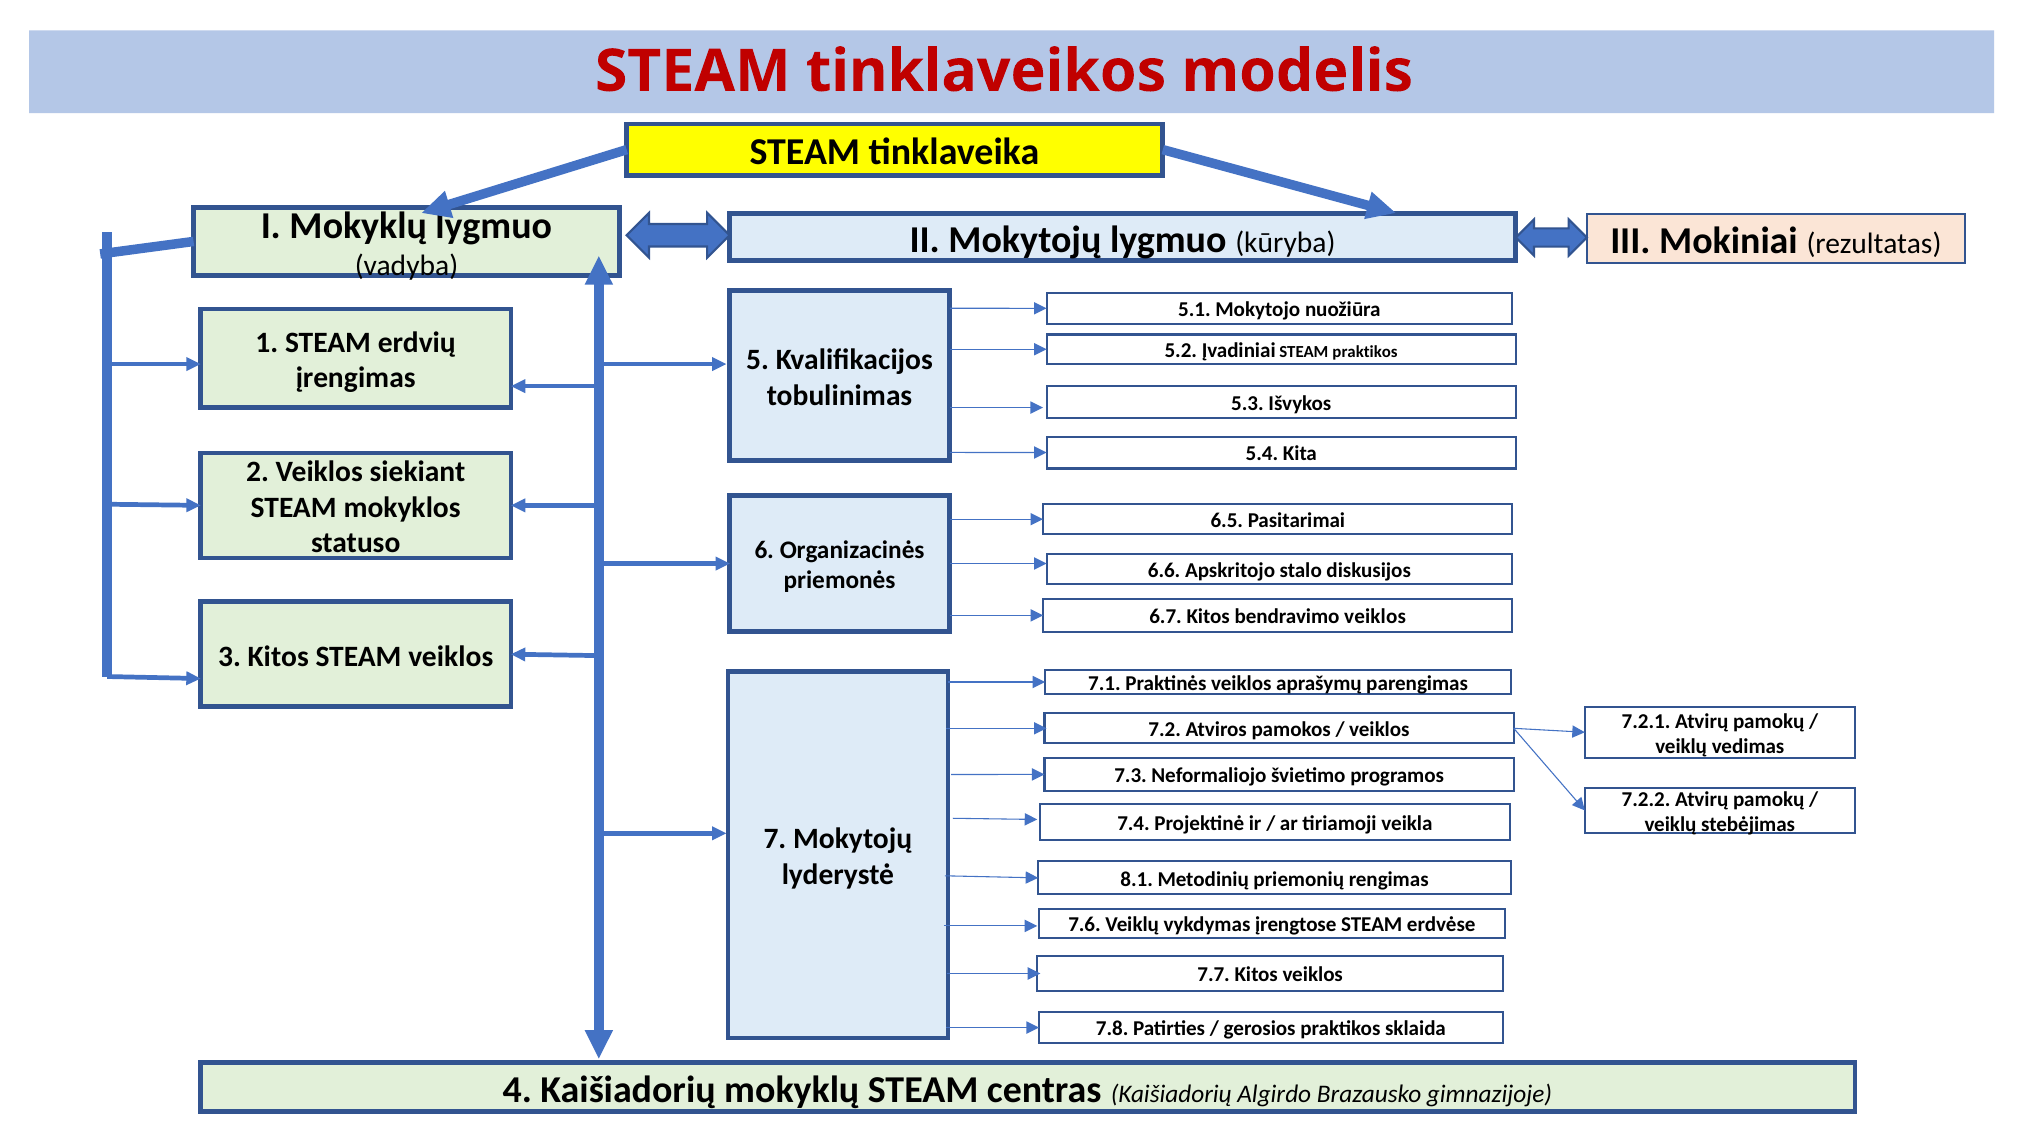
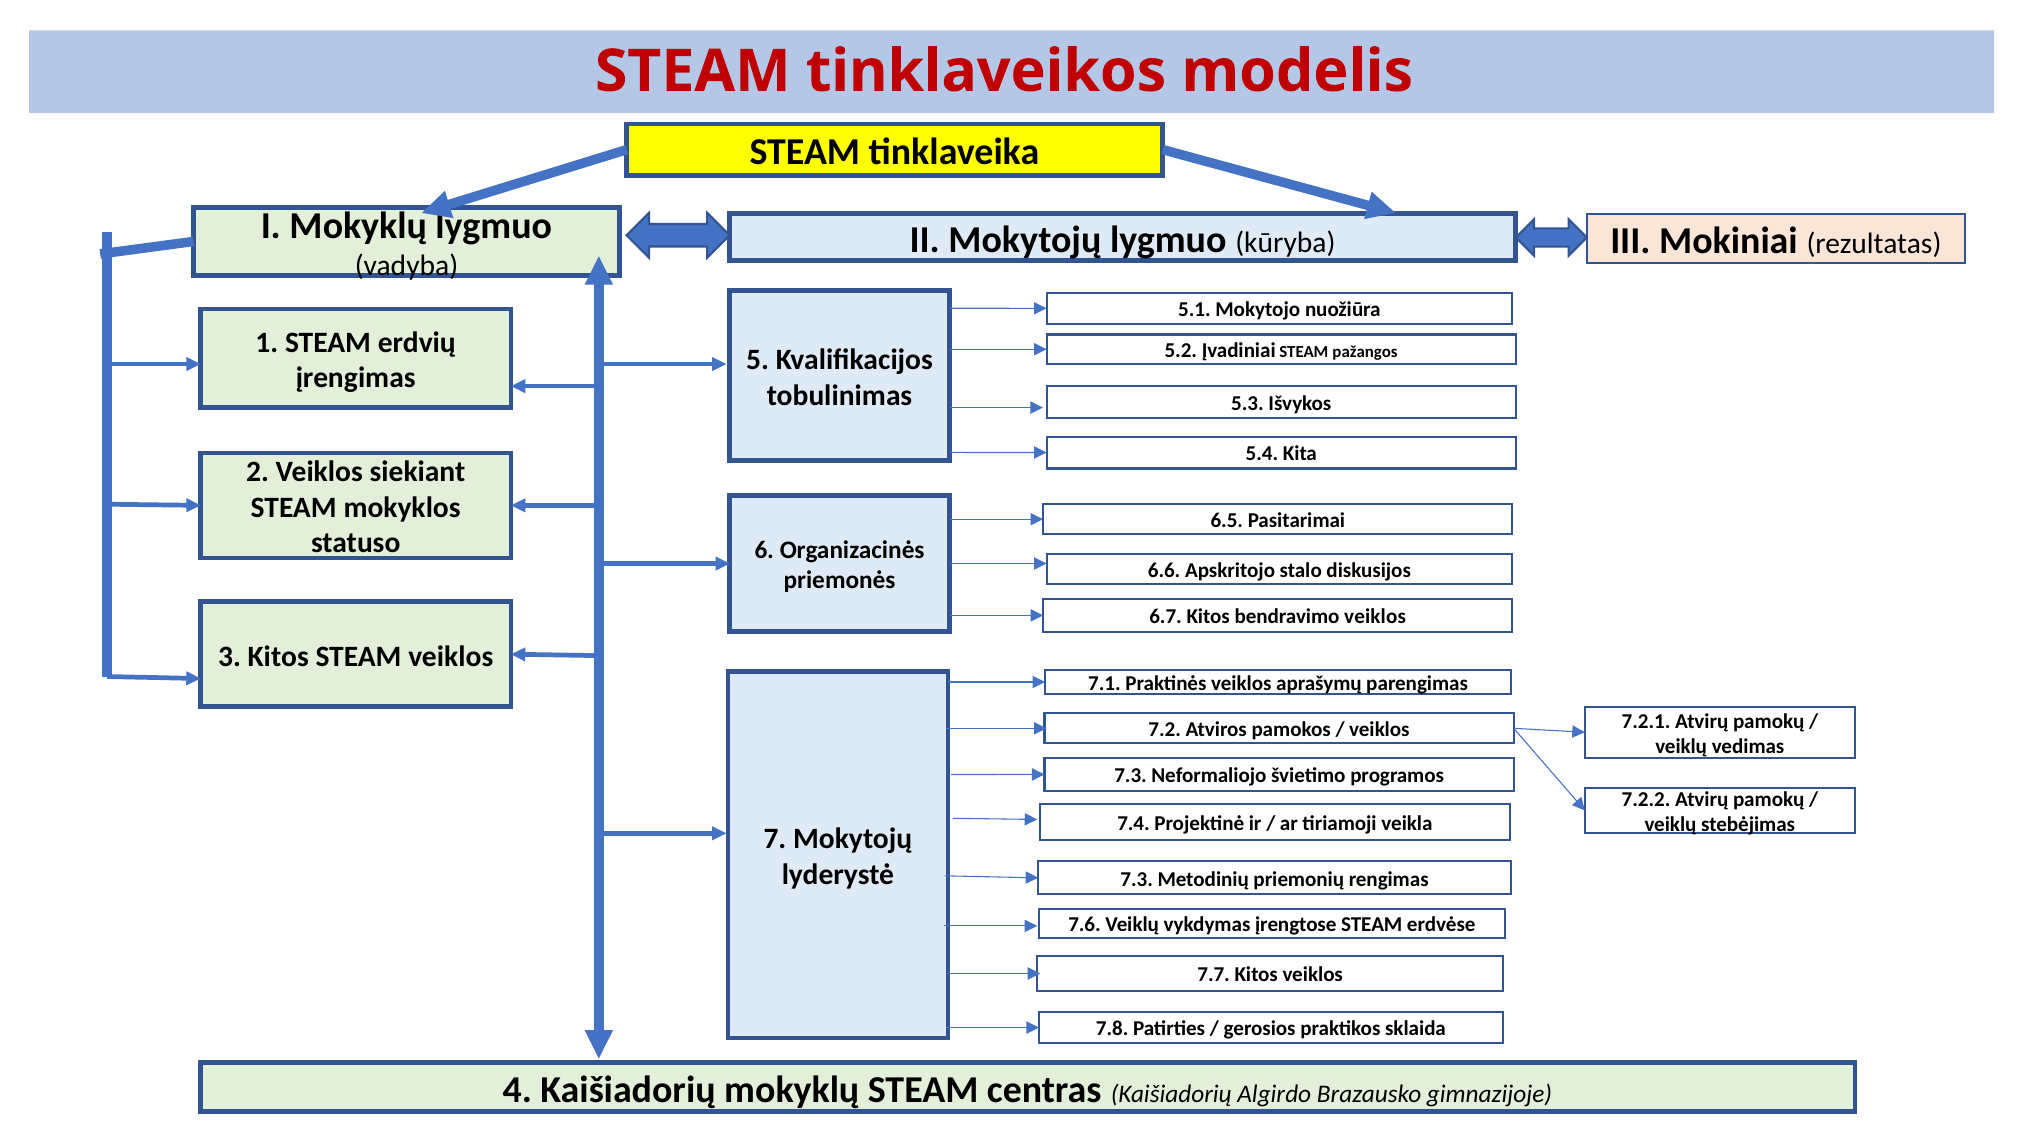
STEAM praktikos: praktikos -> pažangos (1365, 352)
8.1: 8.1 -> 7.3 (1137, 880)
